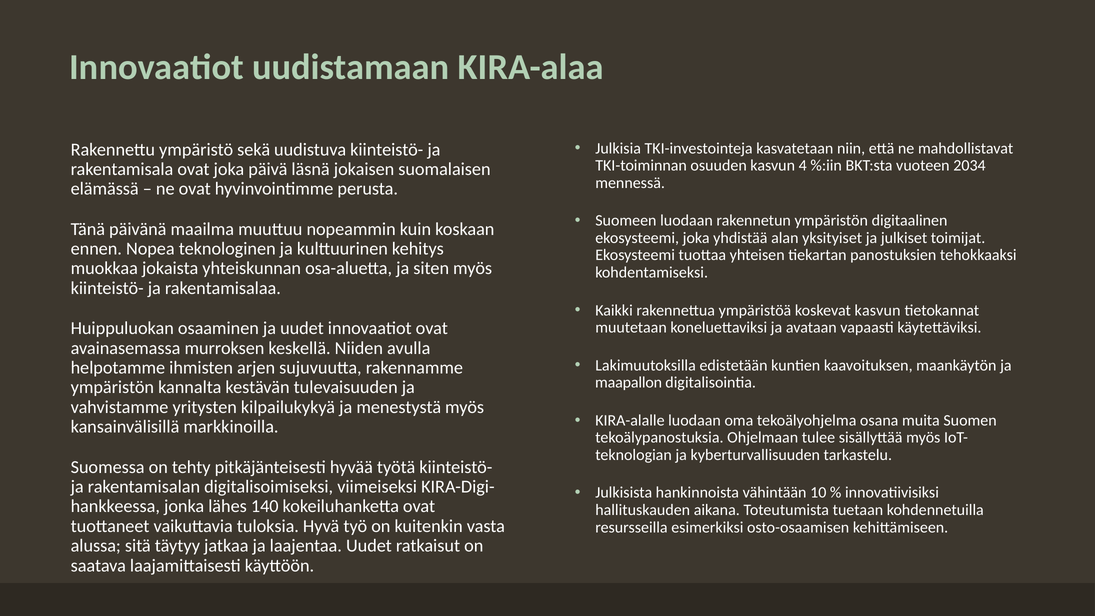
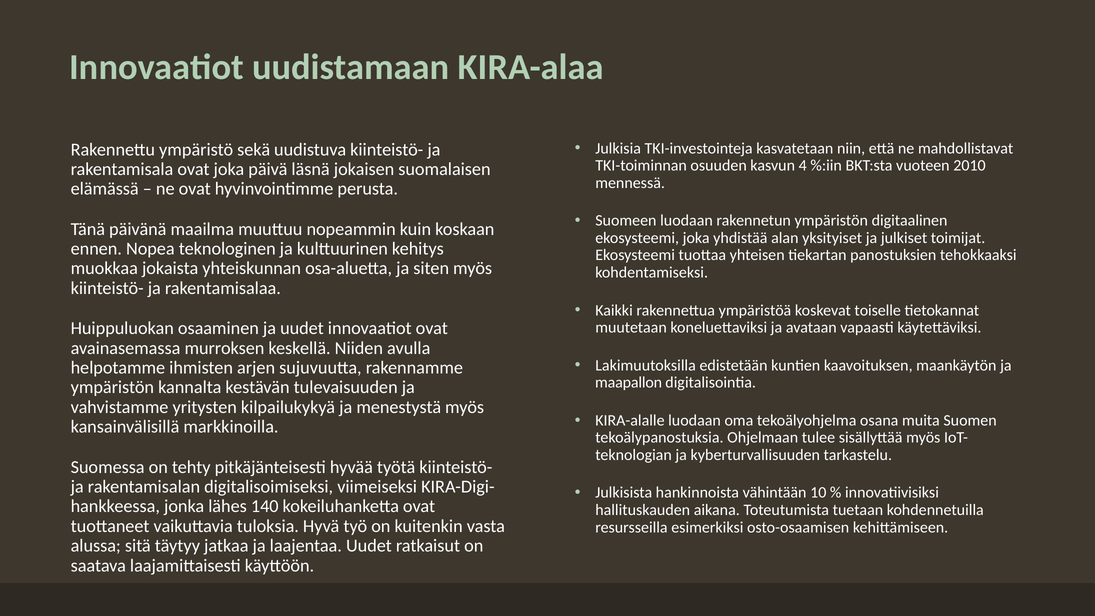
2034: 2034 -> 2010 (969, 166)
koskevat kasvun: kasvun -> toiselle (878, 310)
